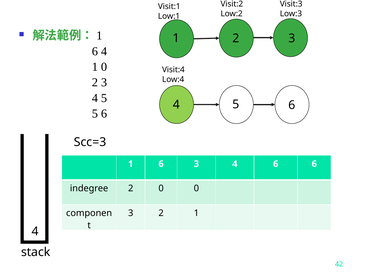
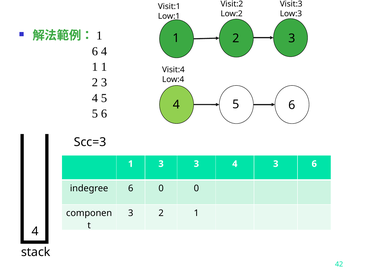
1 0: 0 -> 1 (104, 67)
6: 6 -> 3 (161, 164)
4 6: 6 -> 3 (276, 164)
indegree 2: 2 -> 6 (131, 188)
